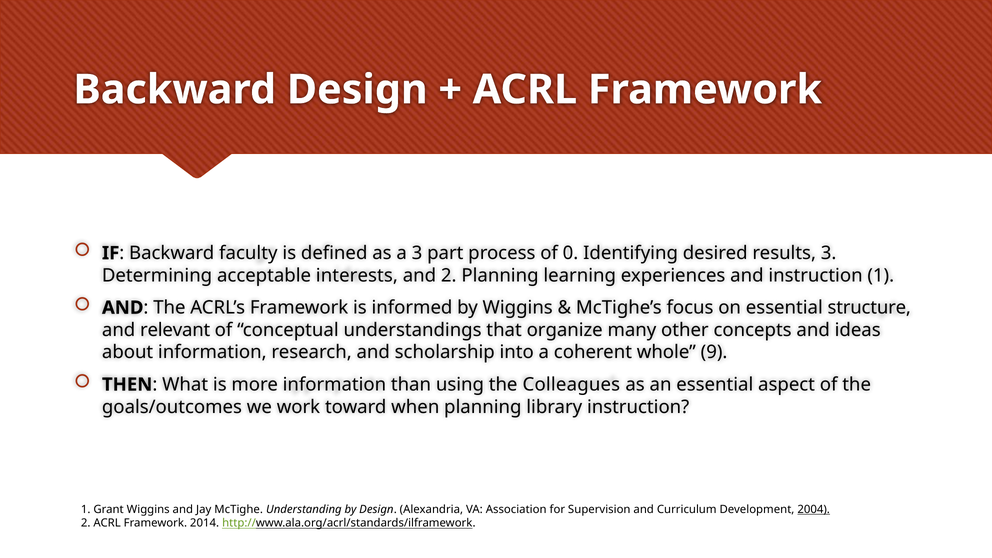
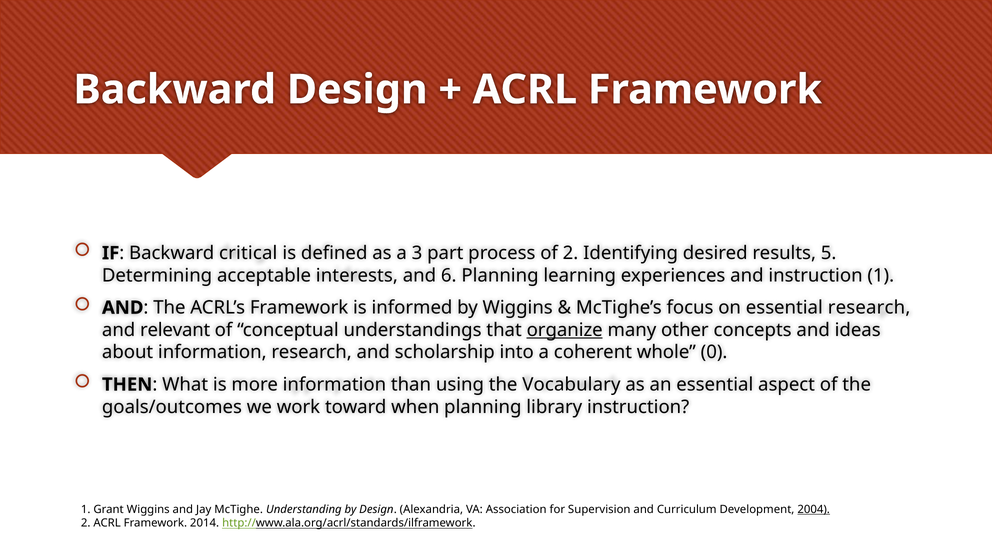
faculty: faculty -> critical (248, 253)
of 0: 0 -> 2 (571, 253)
results 3: 3 -> 5 (829, 253)
and 2: 2 -> 6 (449, 275)
essential structure: structure -> research (869, 308)
organize underline: none -> present (565, 330)
9: 9 -> 0 (714, 352)
Colleagues: Colleagues -> Vocabulary (571, 385)
